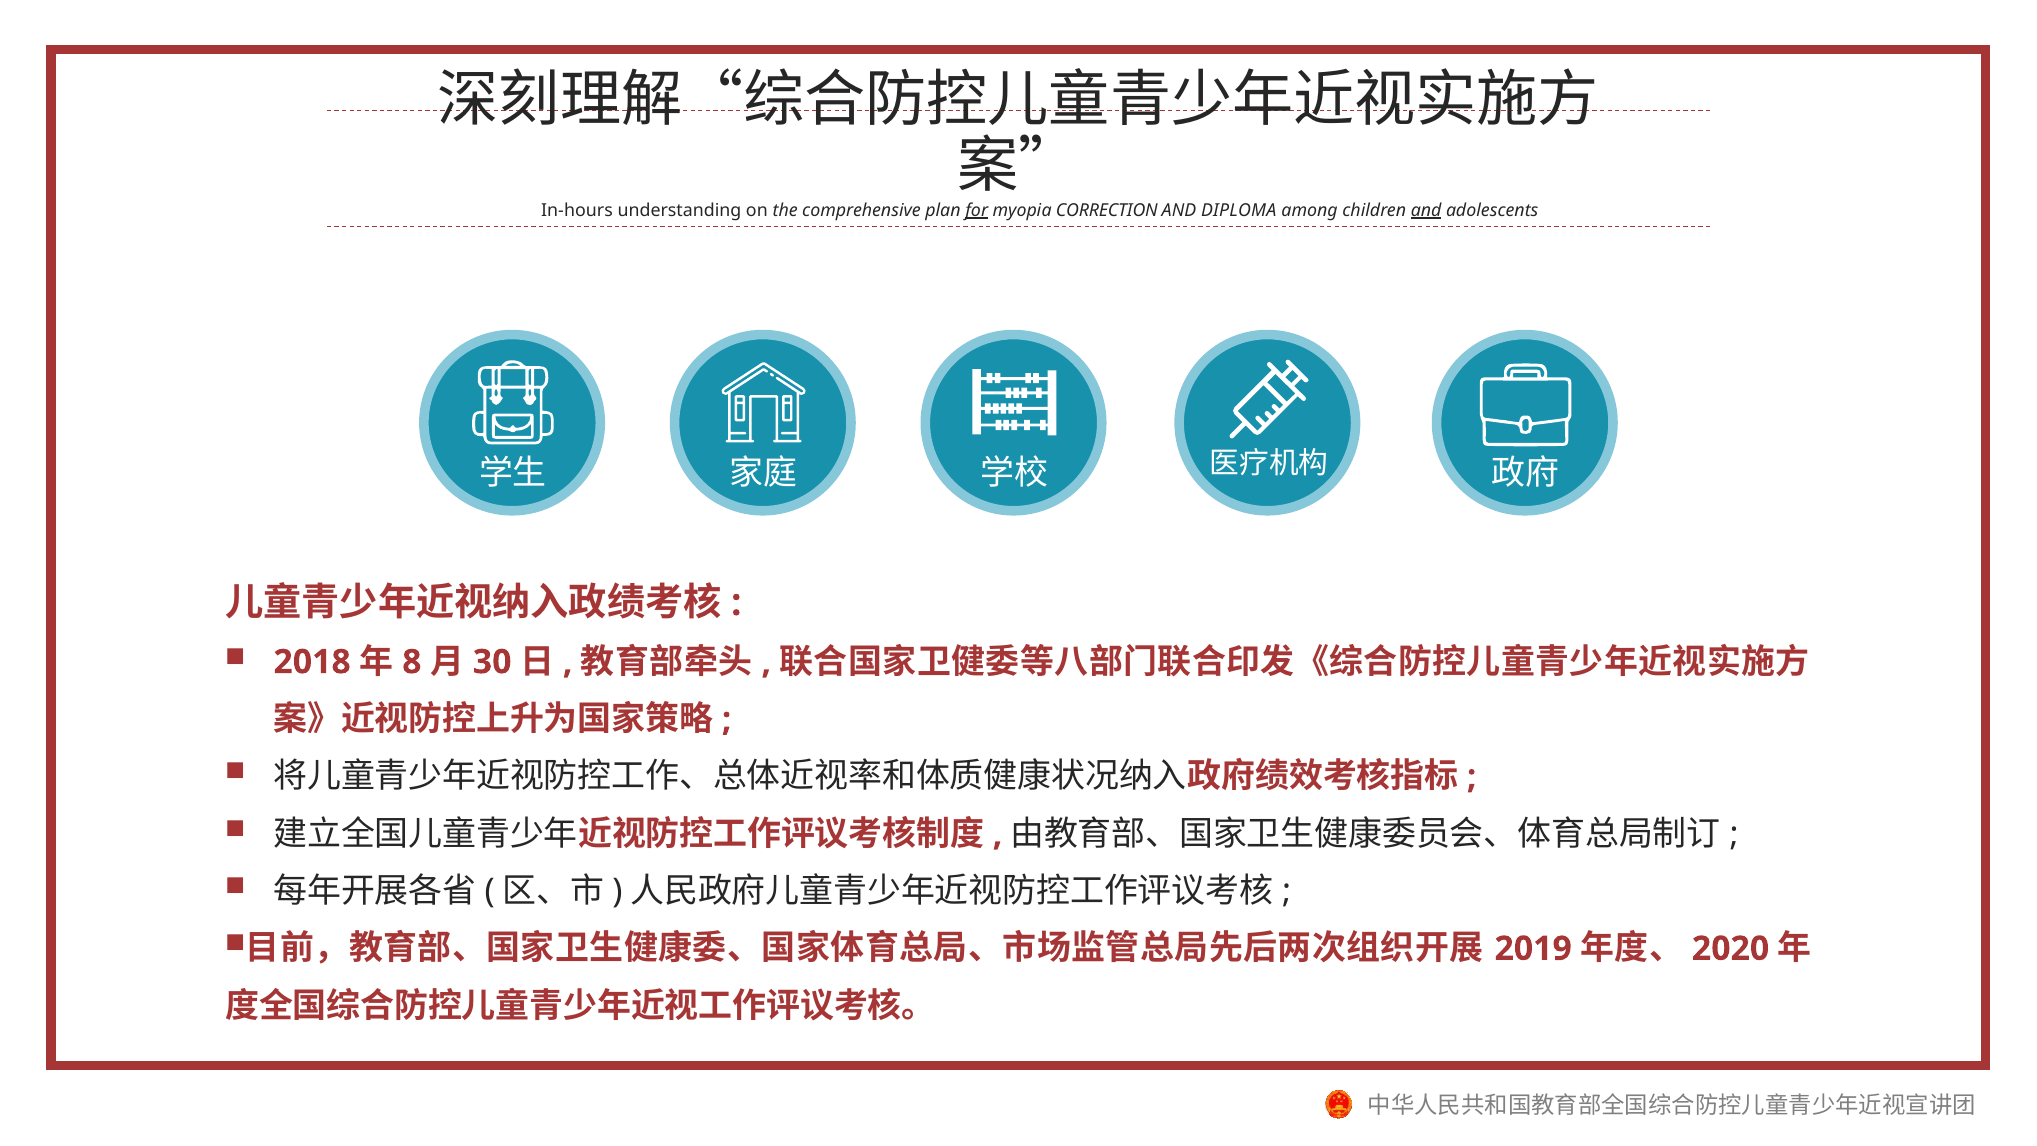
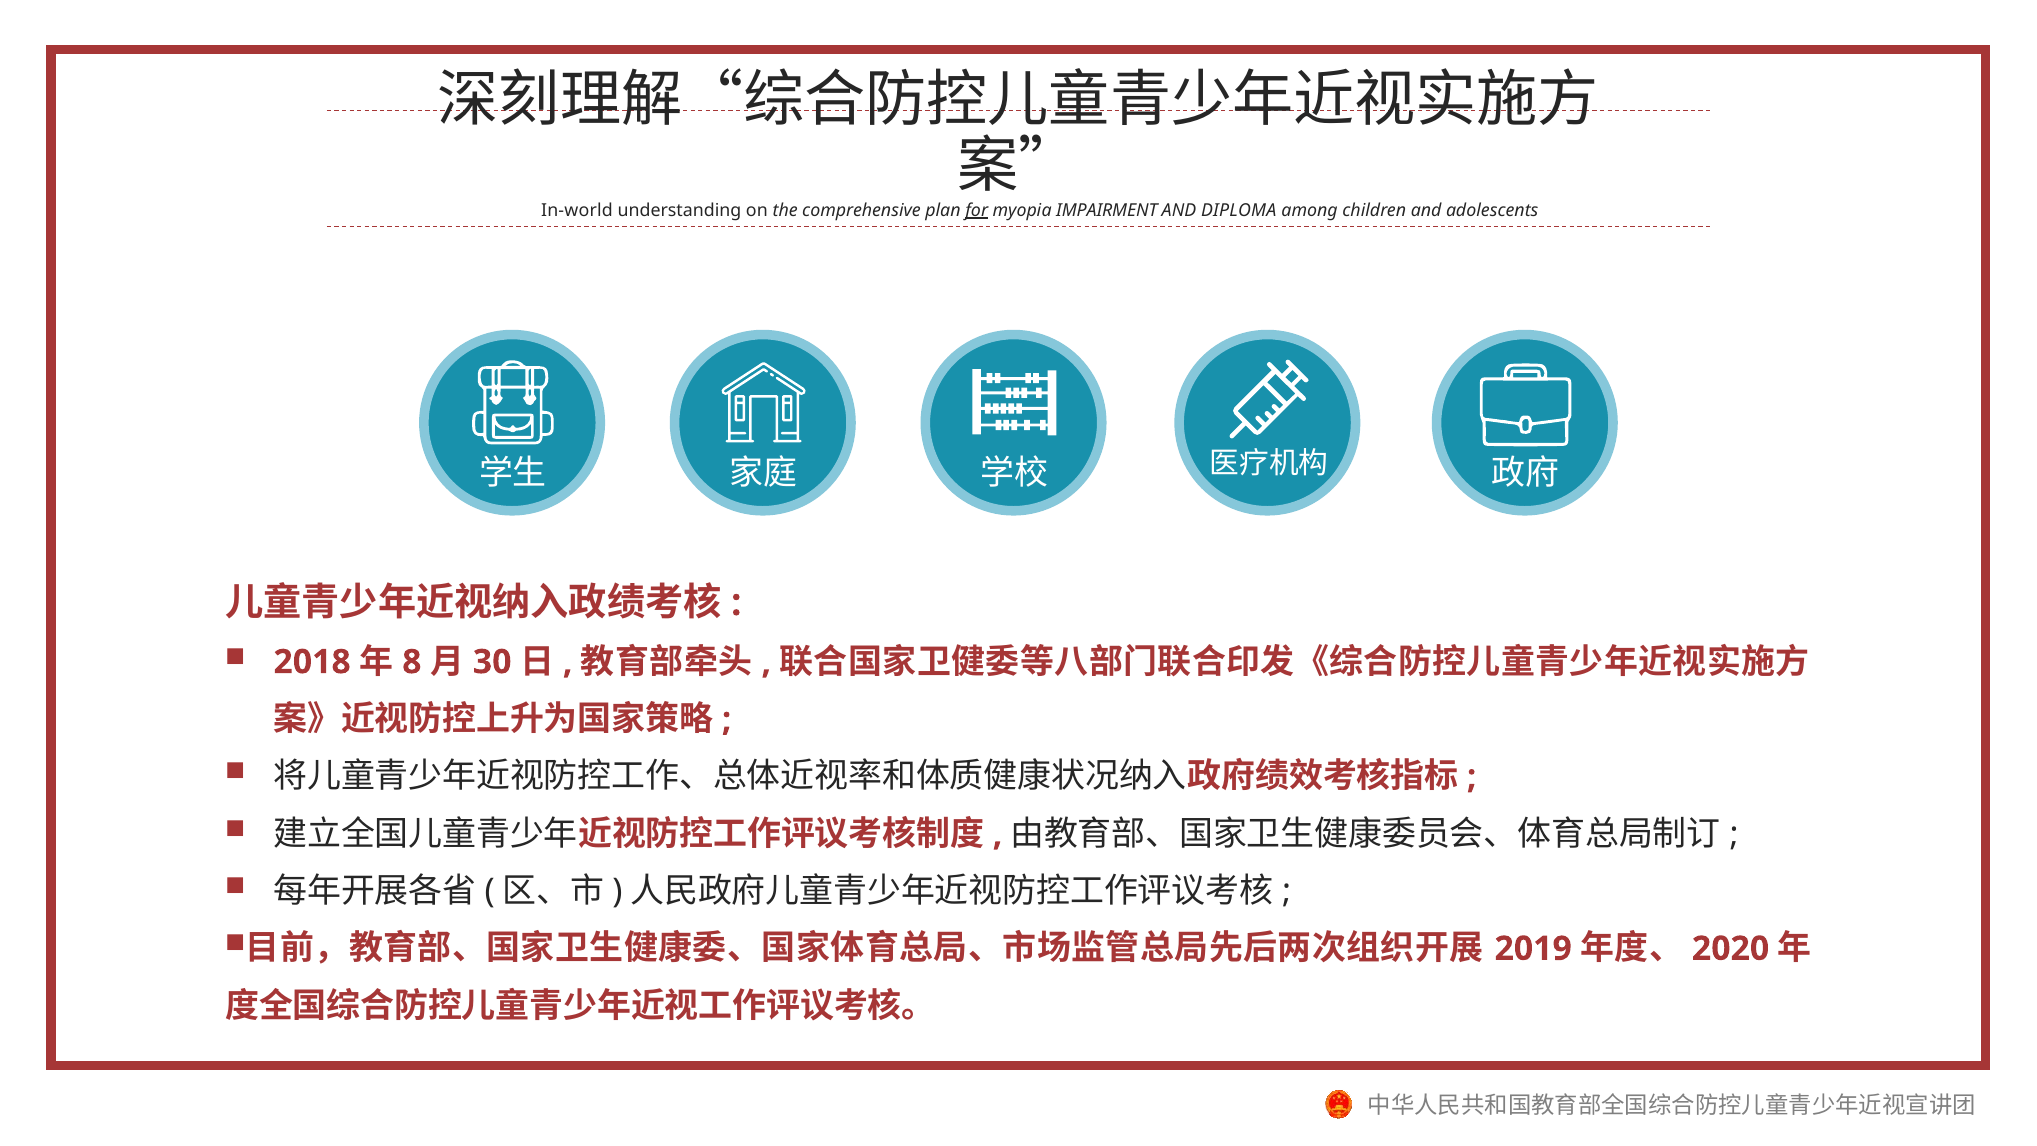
In-hours: In-hours -> In-world (577, 210)
CORRECTION: CORRECTION -> IMPAIRMENT (1107, 210)
and underline: present -> none (1426, 210)
